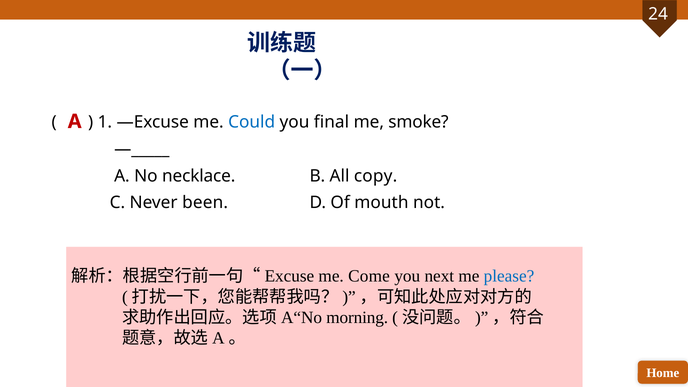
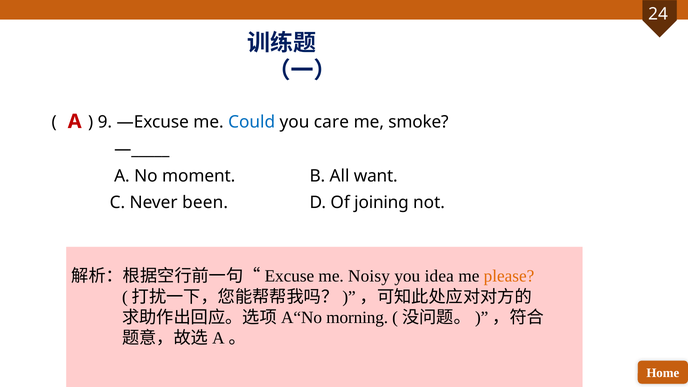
1: 1 -> 9 (105, 122)
final: final -> care (331, 122)
necklace: necklace -> moment (199, 176)
copy: copy -> want (376, 176)
mouth: mouth -> joining (382, 203)
Come: Come -> Noisy (369, 276)
next: next -> idea (439, 276)
please colour: blue -> orange (509, 276)
